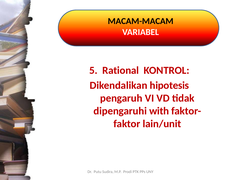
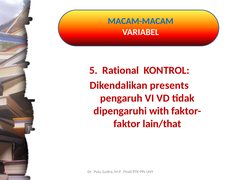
MACAM-MACAM colour: black -> blue (141, 21)
hipotesis: hipotesis -> presents (169, 86)
lain/unit: lain/unit -> lain/that (162, 124)
